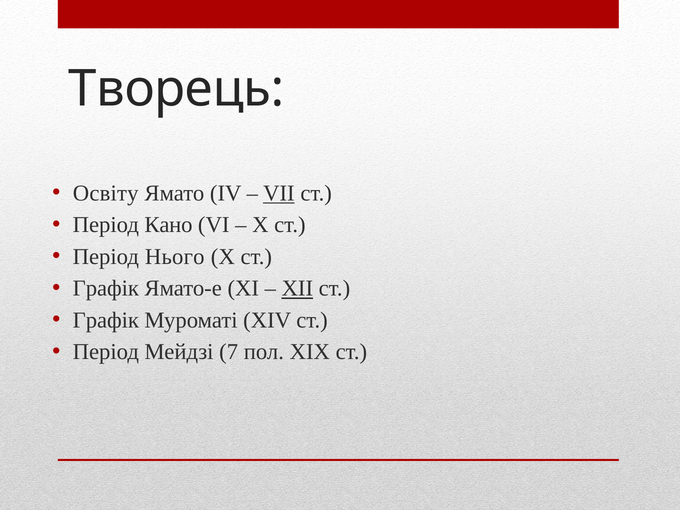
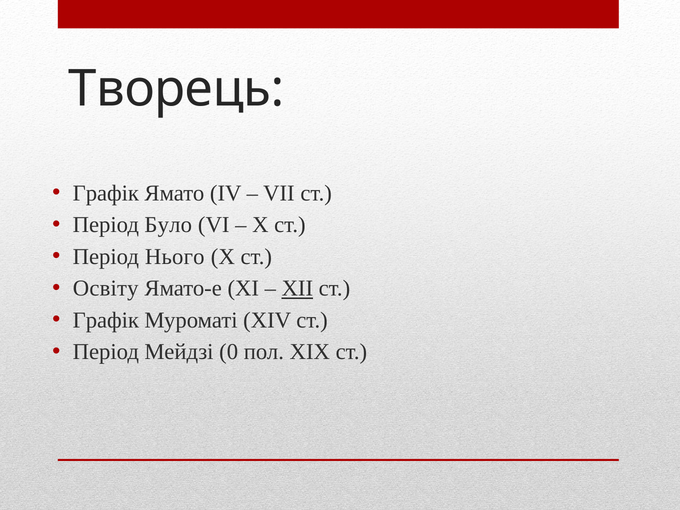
Освіту: Освіту -> Графік (106, 193)
VII underline: present -> none (279, 193)
Кано: Кано -> Було (168, 225)
Графік: Графік -> Освіту (106, 288)
7: 7 -> 0 (229, 352)
